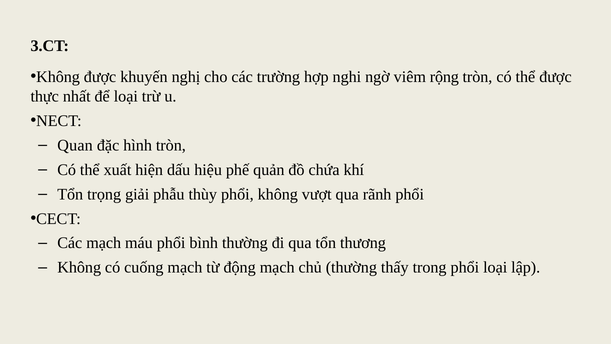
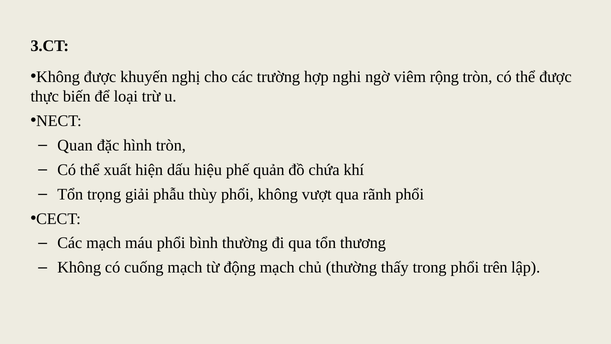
nhất: nhất -> biến (77, 96)
phổi loại: loại -> trên (495, 267)
